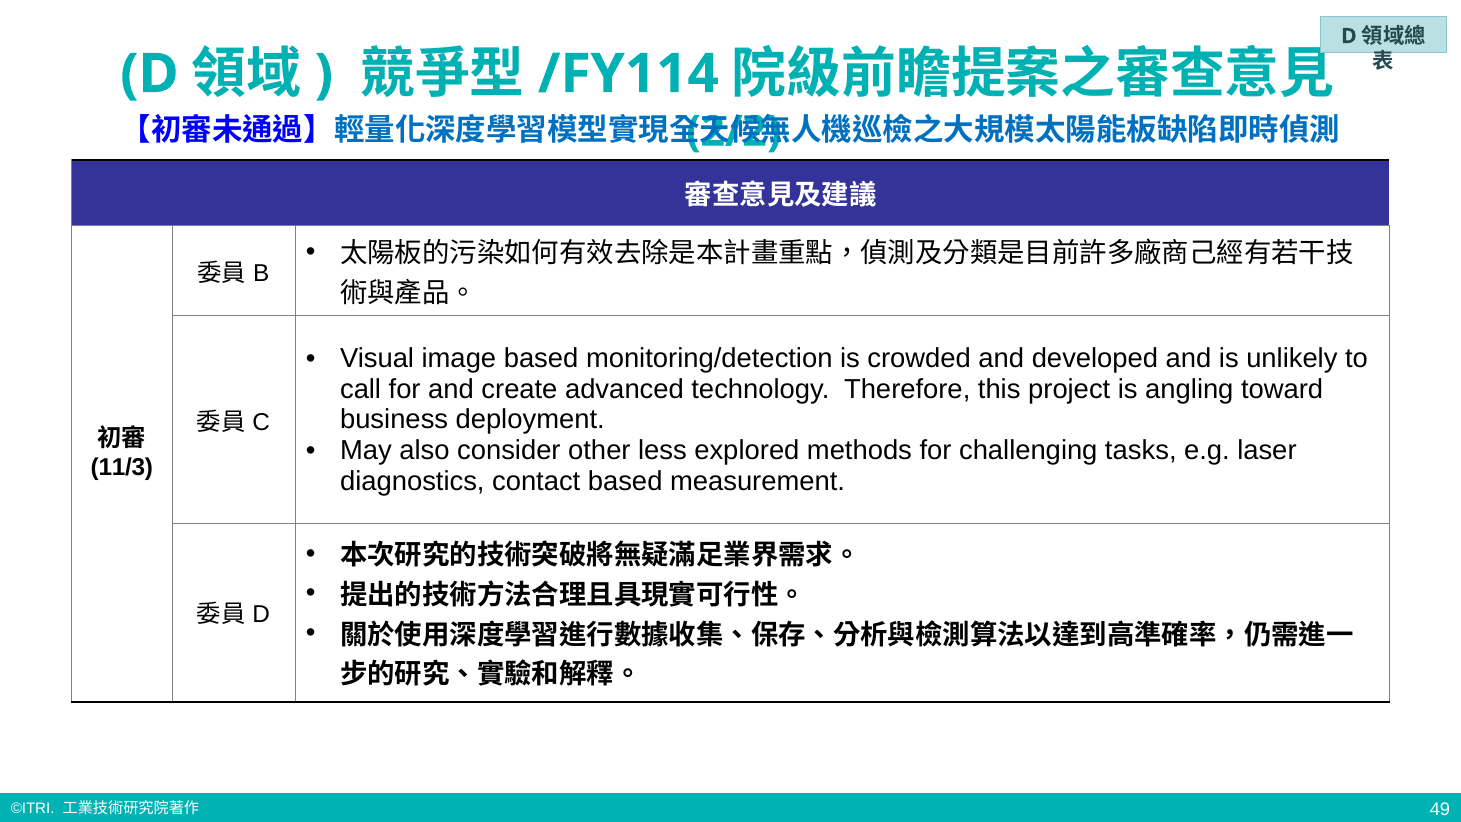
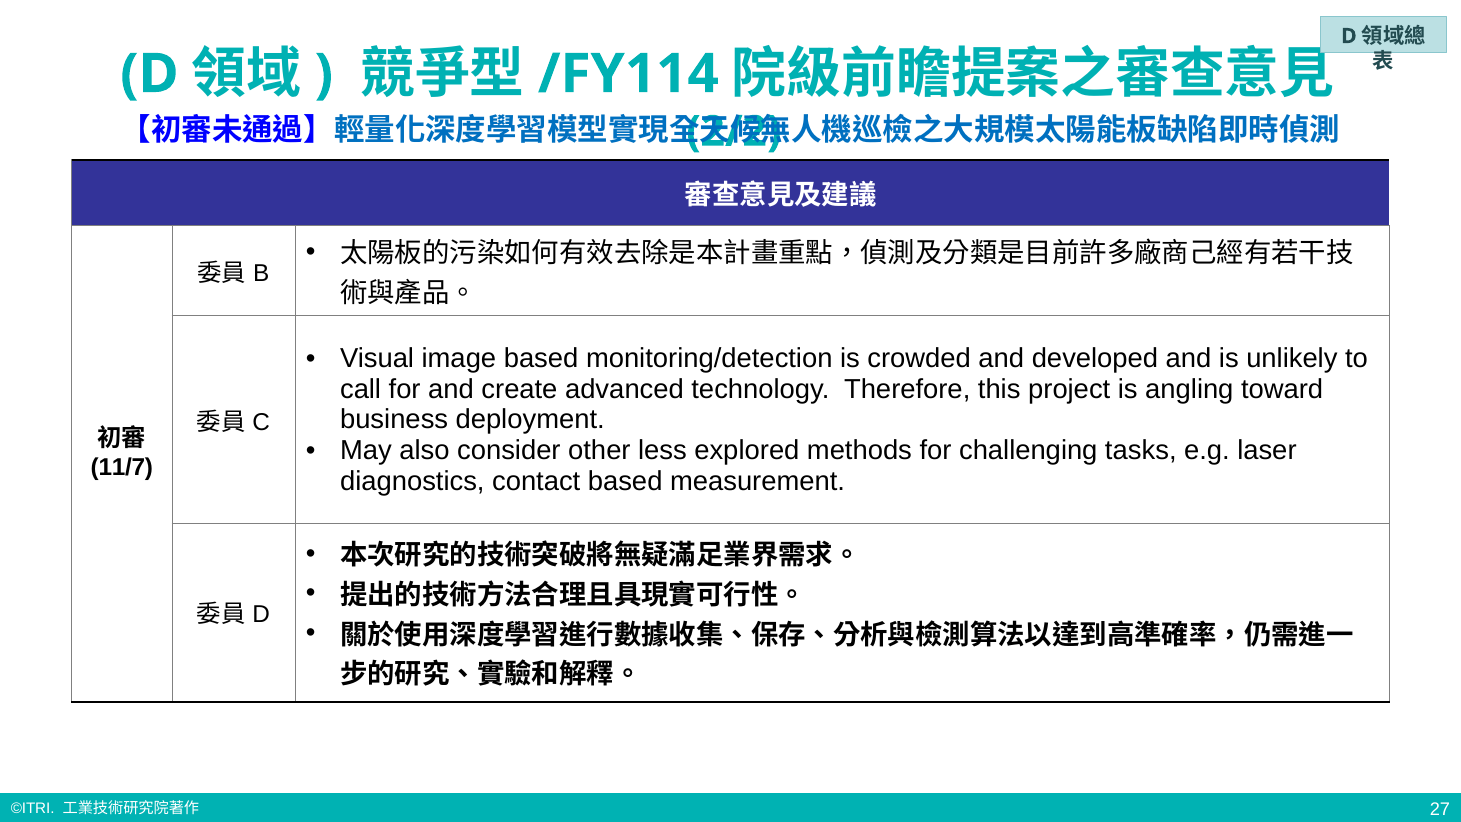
11/3: 11/3 -> 11/7 (122, 468)
49: 49 -> 27 (1440, 809)
